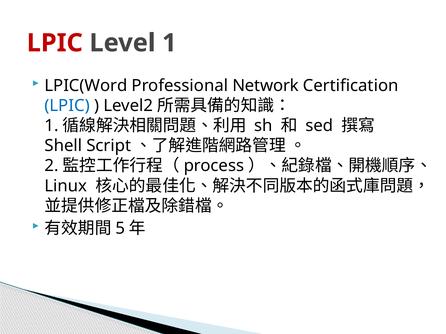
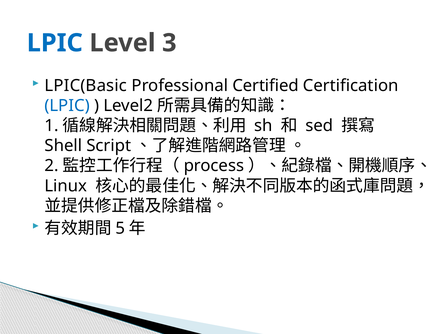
LPIC colour: red -> blue (55, 43)
Level 1: 1 -> 3 (169, 43)
LPIC(Word: LPIC(Word -> LPIC(Basic (86, 86)
Network: Network -> Certified (266, 86)
